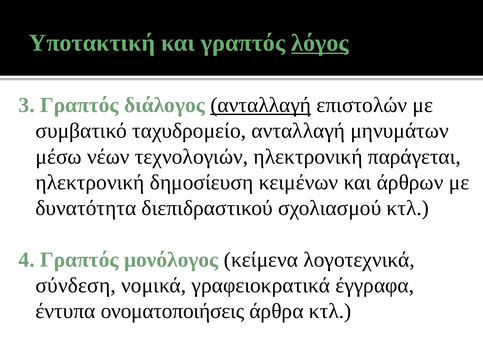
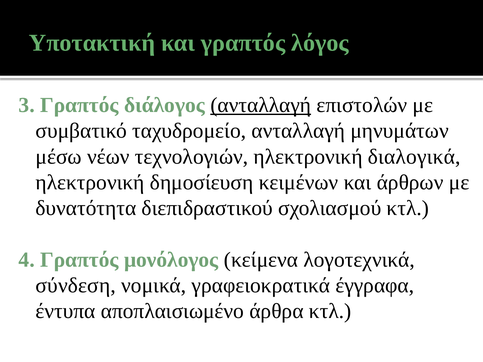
λόγος underline: present -> none (320, 43)
παράγεται: παράγεται -> διαλογικά (414, 157)
ονοματοποιήσεις: ονοματοποιήσεις -> αποπλαισιωμένο (172, 311)
